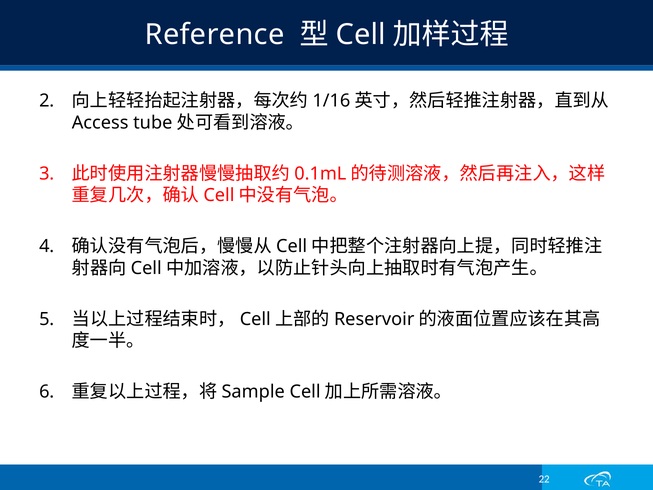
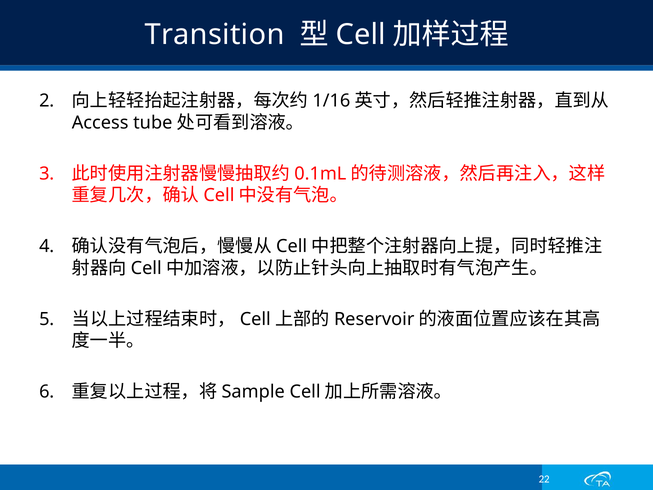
Reference: Reference -> Transition (215, 35)
